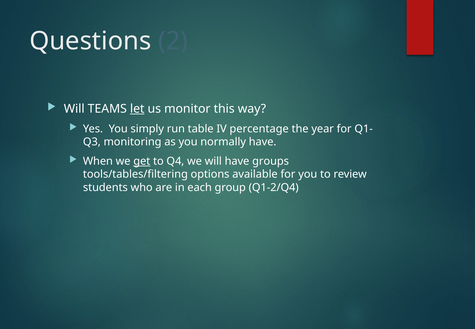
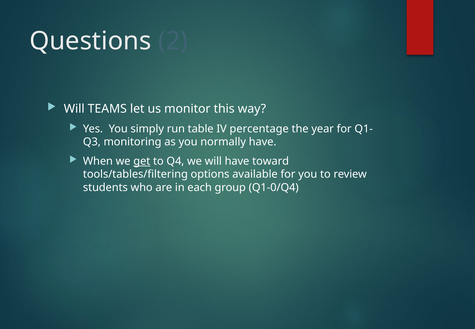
let underline: present -> none (137, 109)
groups: groups -> toward (271, 161)
Q1-2/Q4: Q1-2/Q4 -> Q1-0/Q4 (274, 187)
